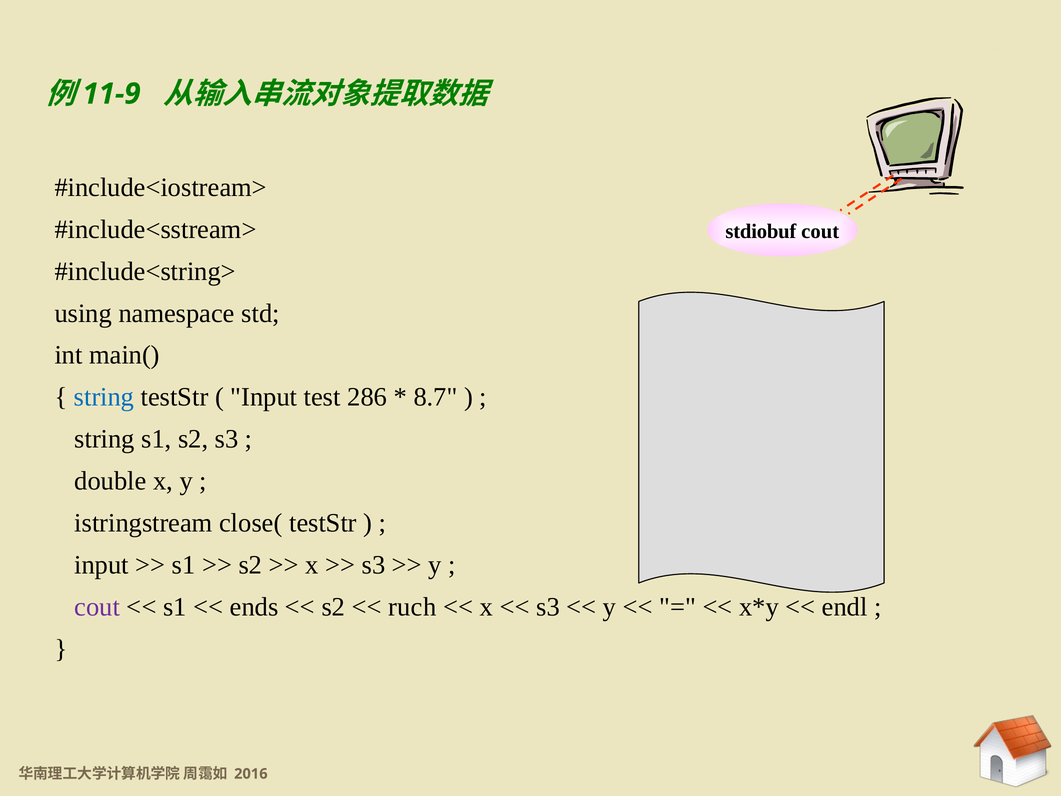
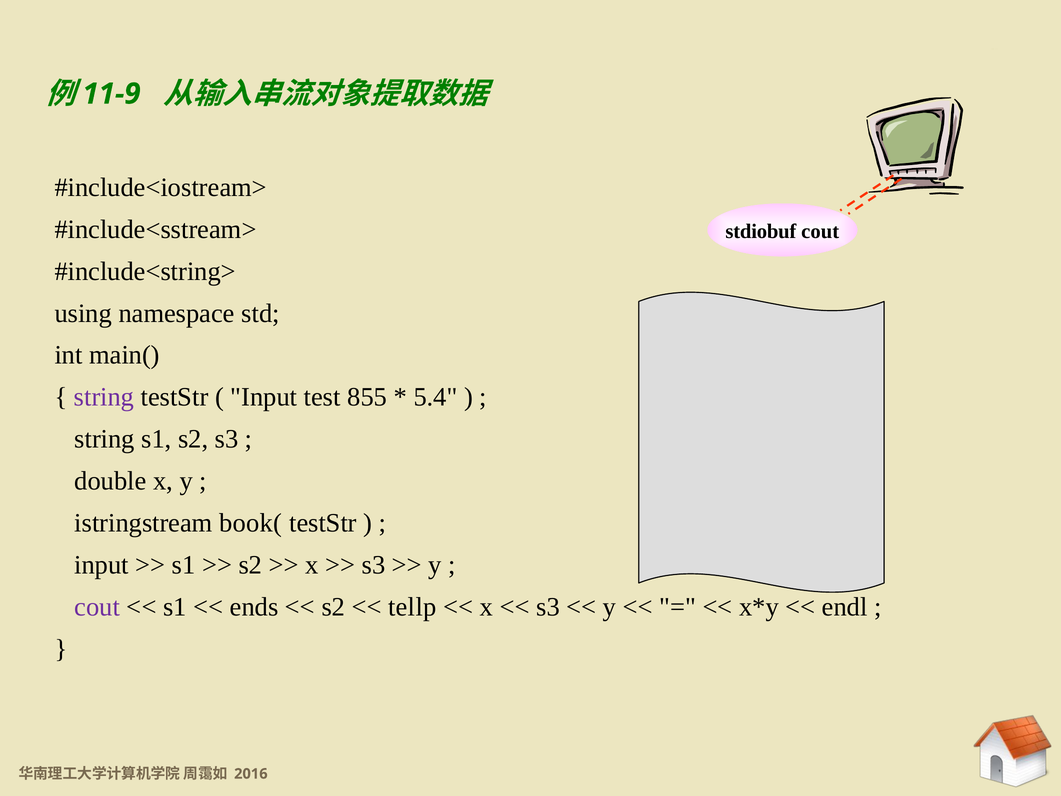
string colour: blue -> purple (104, 397)
286: 286 -> 855 (367, 397)
8.7: 8.7 -> 5.4 (435, 397)
close(: close( -> book( (251, 523)
ruch: ruch -> tellp (412, 607)
